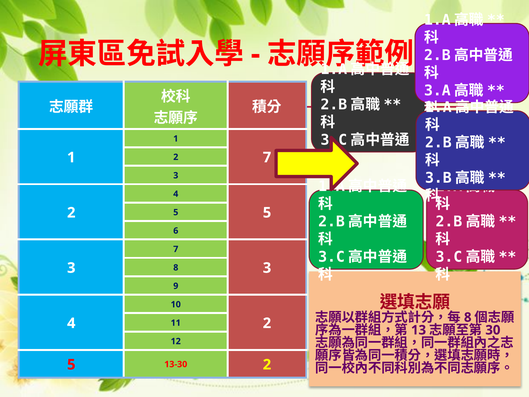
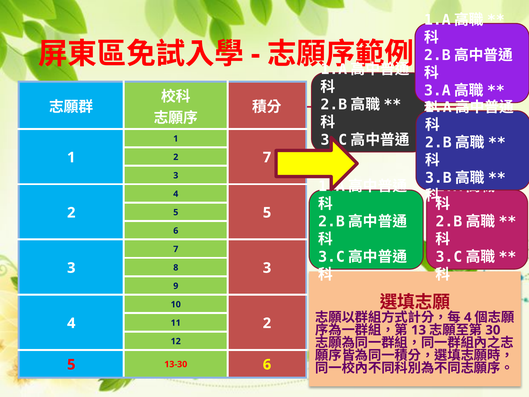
8: 8 -> 4 (468, 317)
13-30 2: 2 -> 6 (267, 364)
